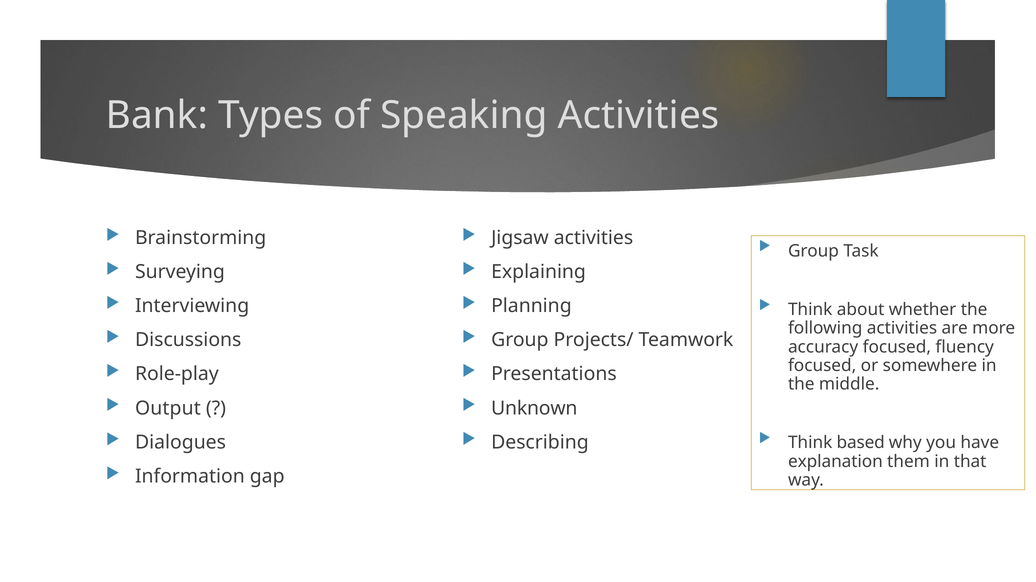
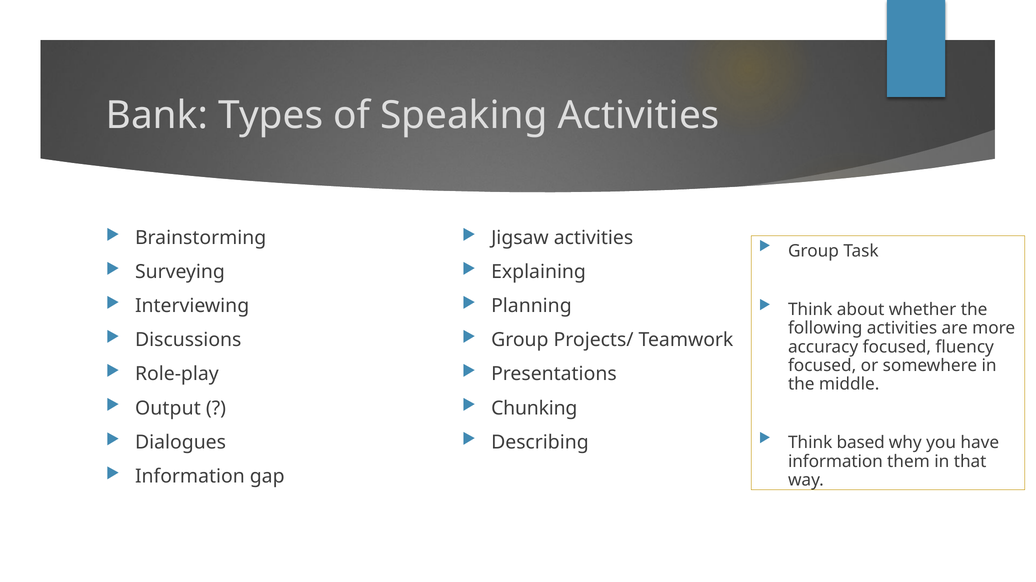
Unknown: Unknown -> Chunking (534, 409)
explanation: explanation -> information (835, 462)
